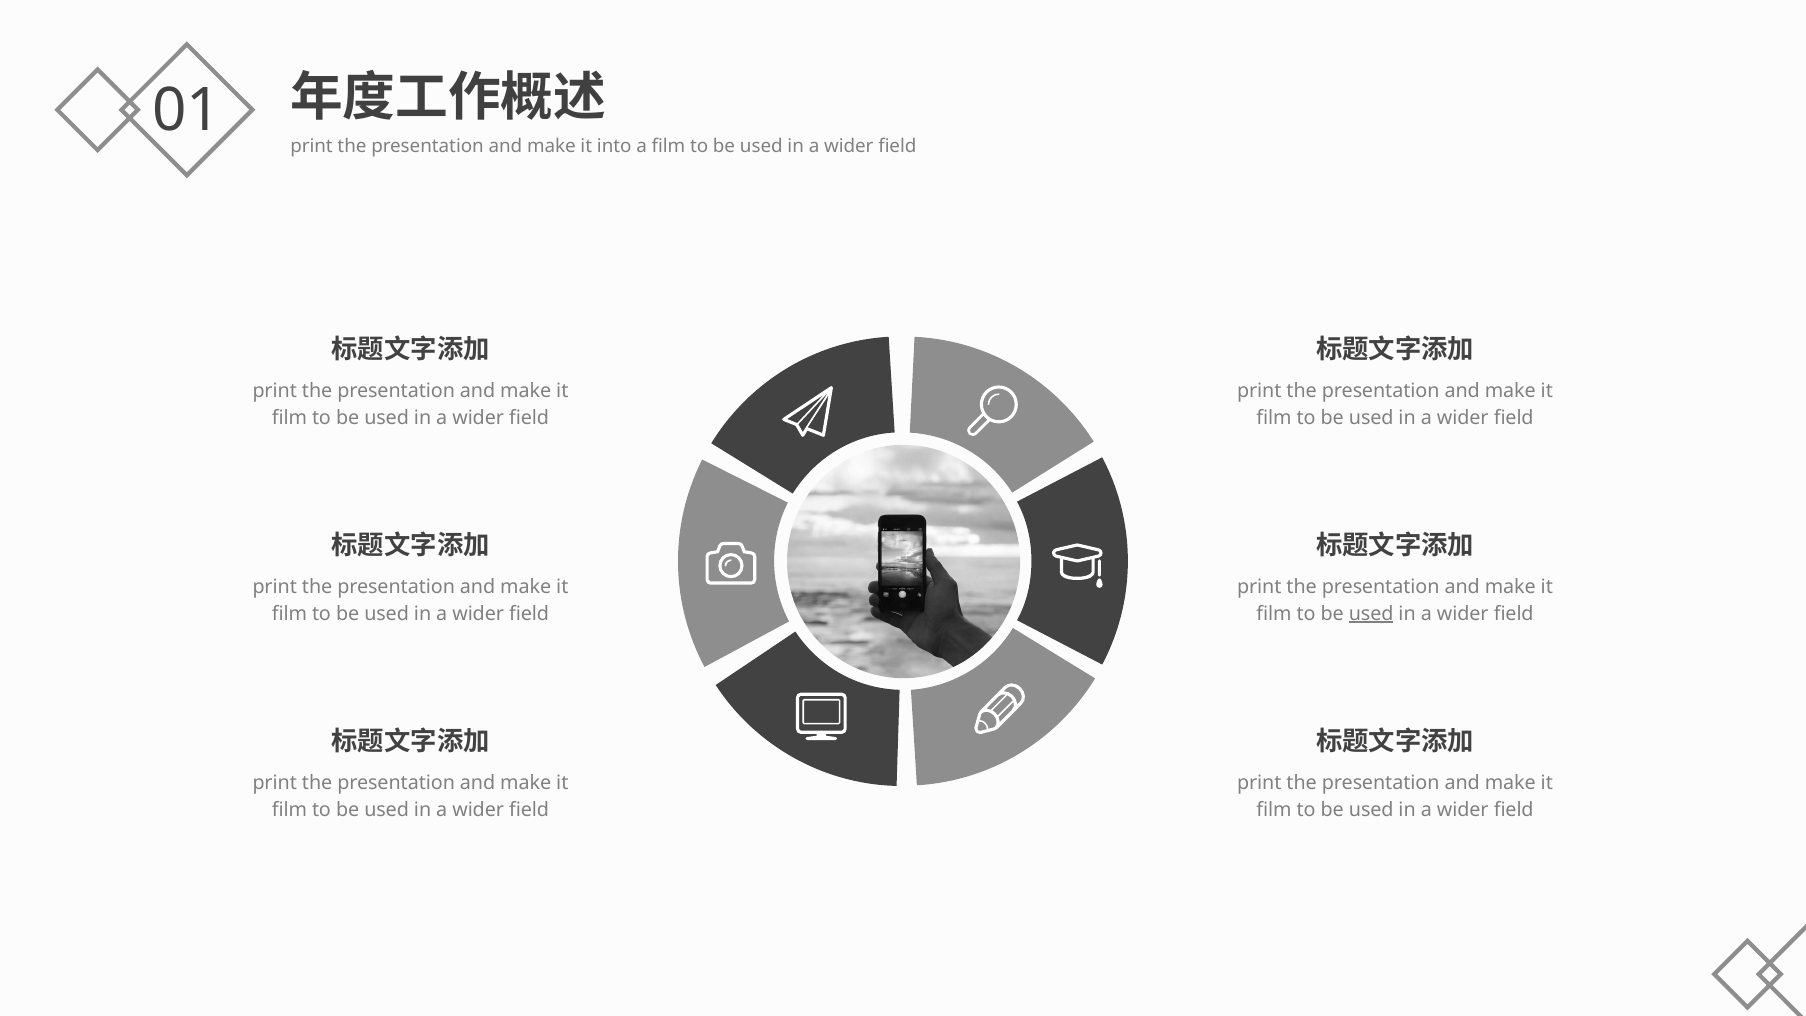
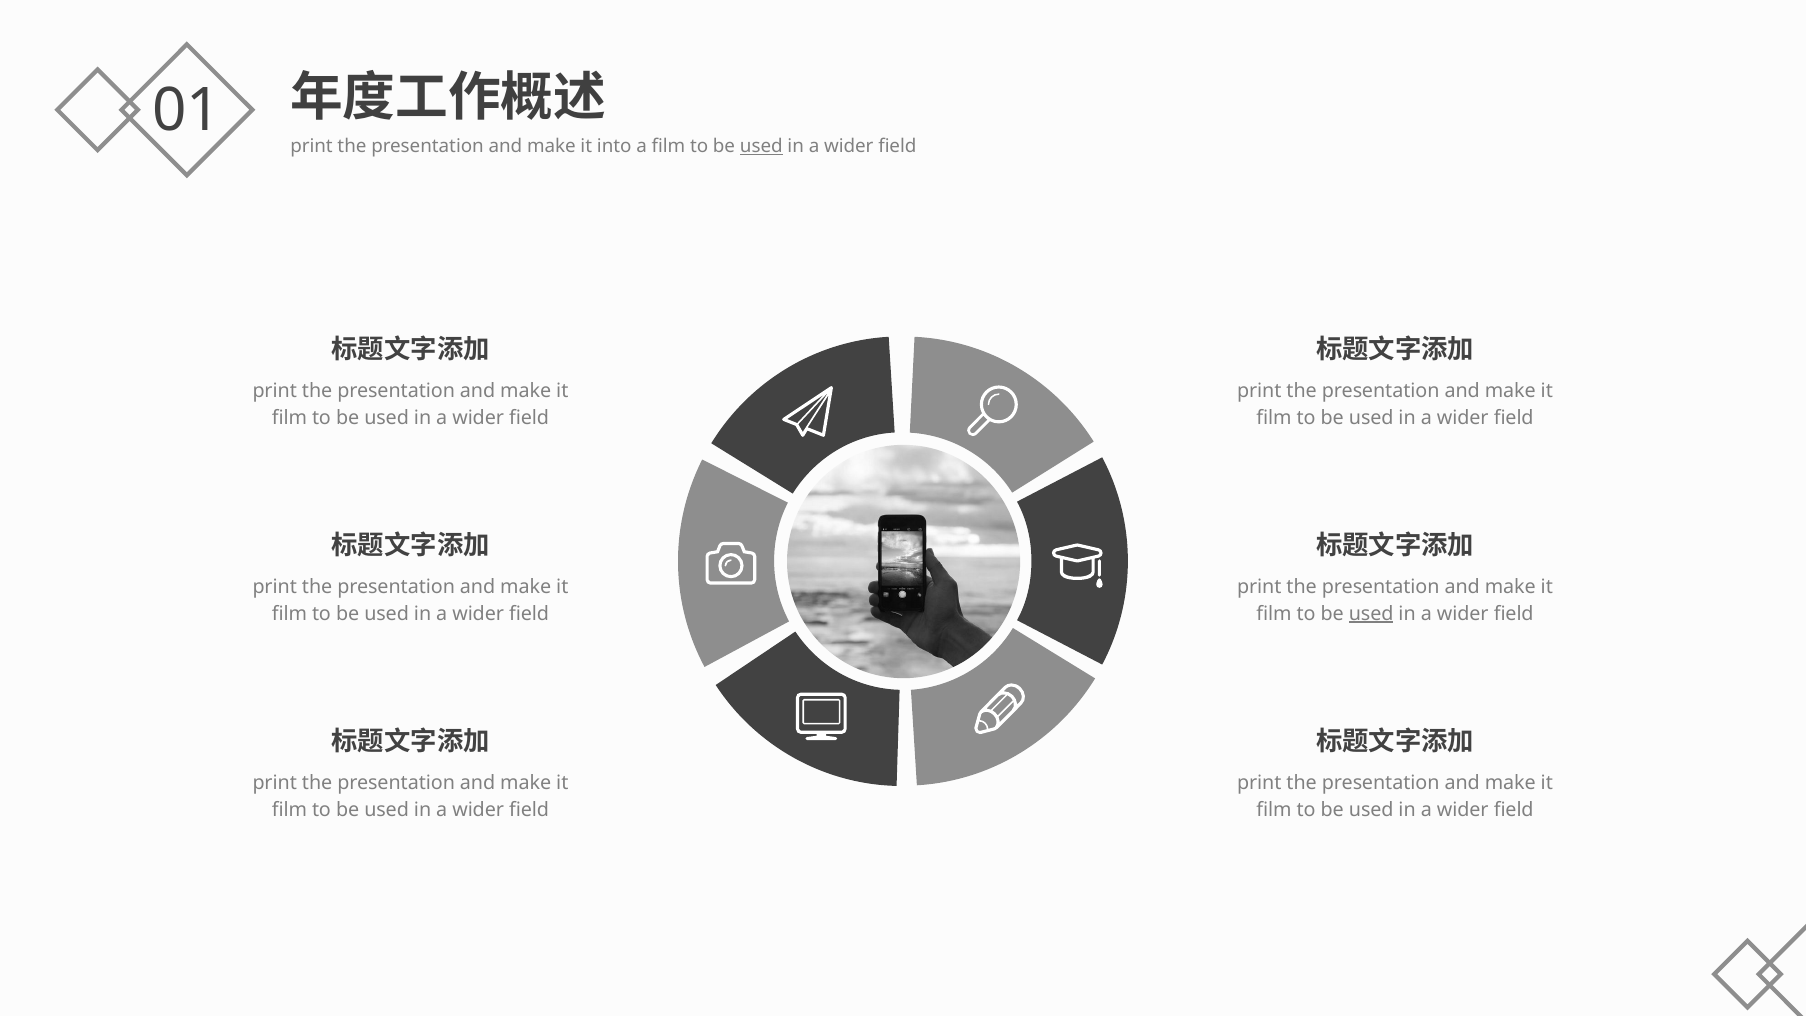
used underline: none -> present (761, 146)
